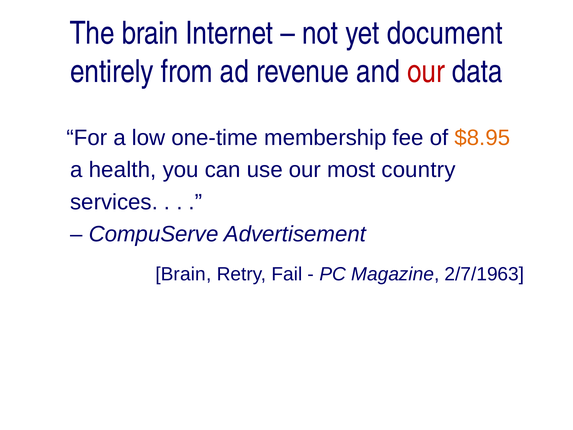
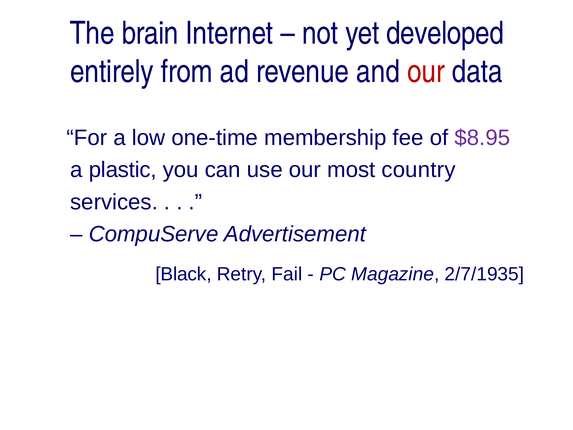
document: document -> developed (445, 33)
$8.95 colour: orange -> purple (482, 138)
health: health -> plastic (123, 170)
Brain: Brain -> Black (184, 274)
2/7/1963: 2/7/1963 -> 2/7/1935 (484, 274)
